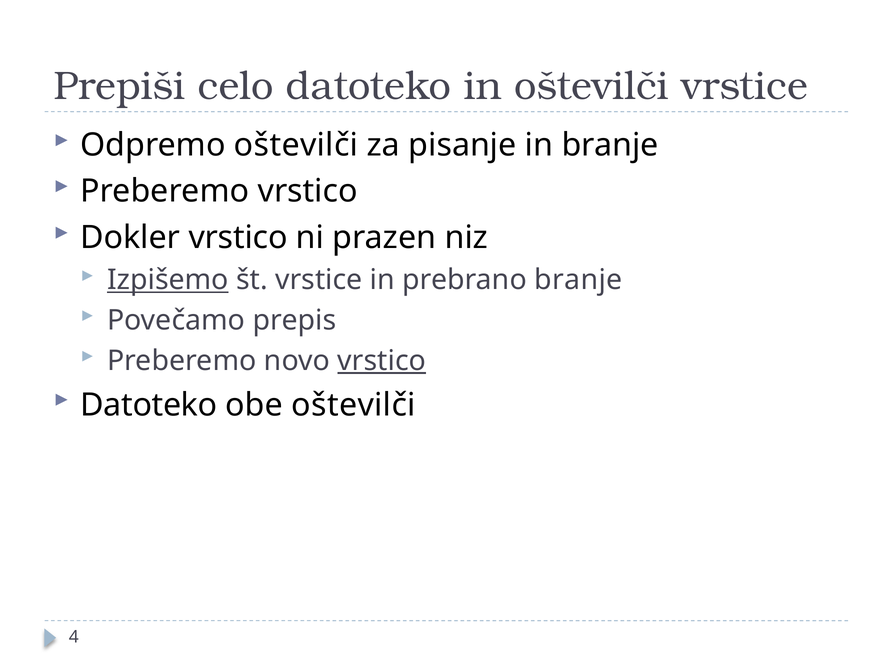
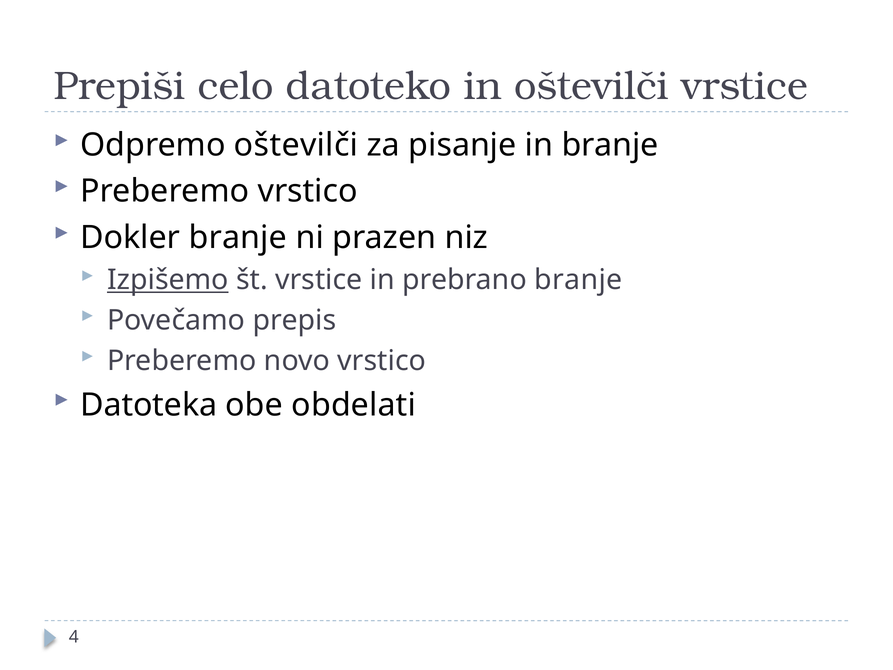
Dokler vrstico: vrstico -> branje (238, 237)
vrstico underline: present -> none (382, 361)
Datoteko: Datoteko -> Datoteka (149, 405)
obe oštevilči: oštevilči -> obdelati (354, 405)
